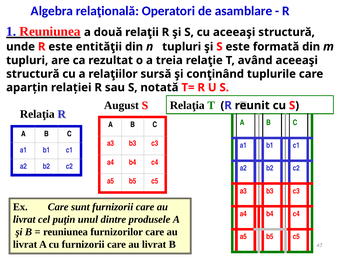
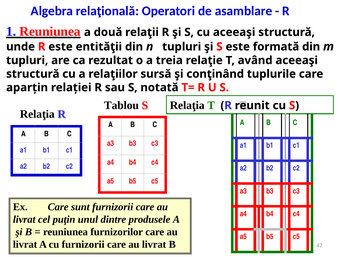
August: August -> Tablou (121, 106)
